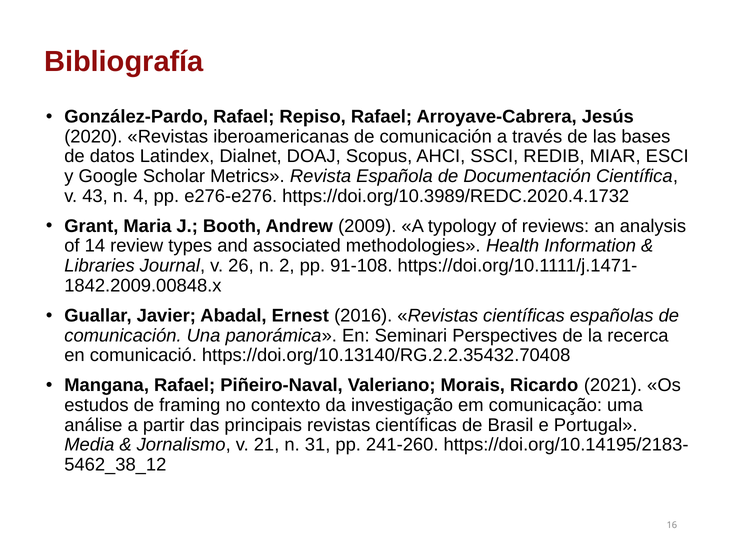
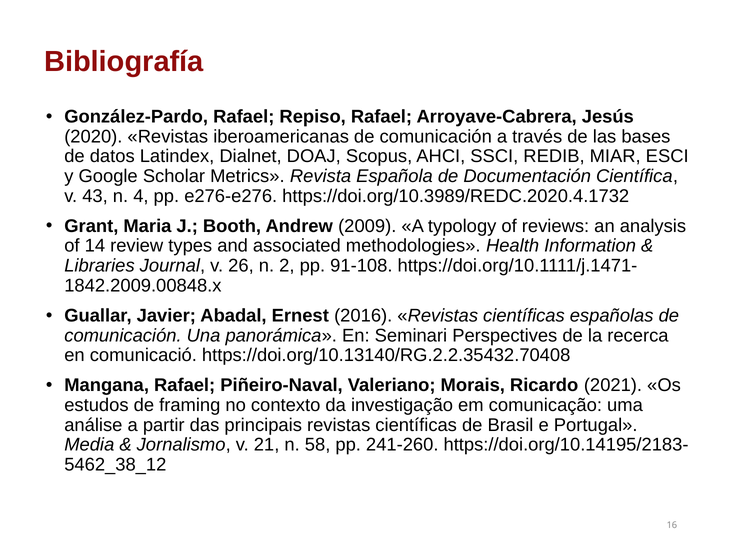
31: 31 -> 58 (318, 445)
